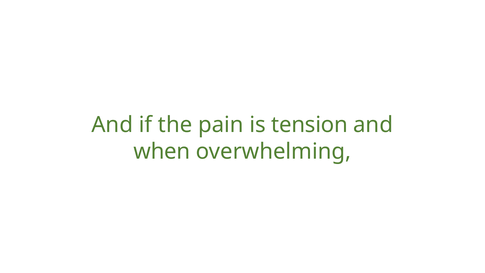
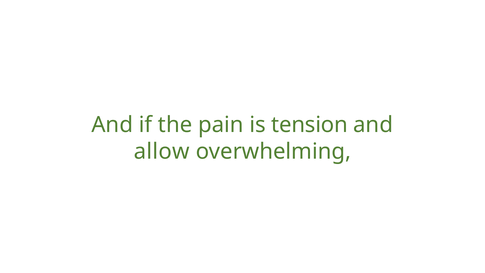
when: when -> allow (162, 151)
